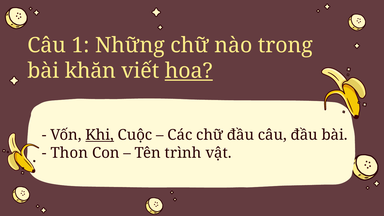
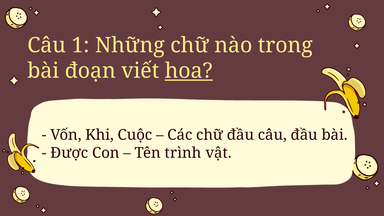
khăn: khăn -> đoạn (90, 71)
Khi underline: present -> none (100, 135)
Thon: Thon -> Được (69, 153)
